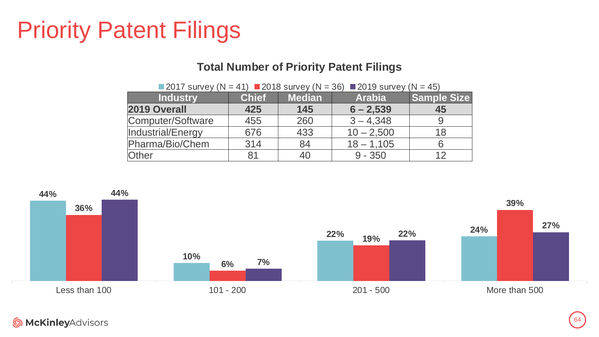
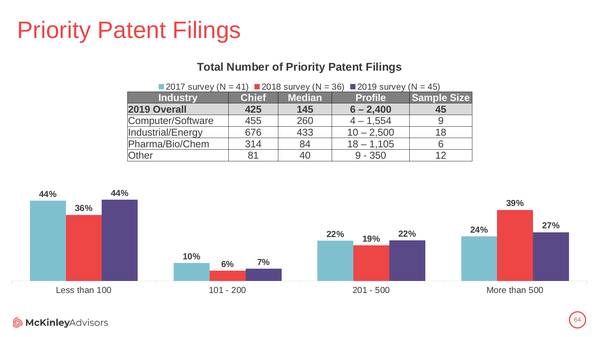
Arabia: Arabia -> Profile (371, 98)
2,539: 2,539 -> 2,400 (379, 109)
3: 3 -> 4 (353, 121)
4,348: 4,348 -> 1,554 (379, 121)
